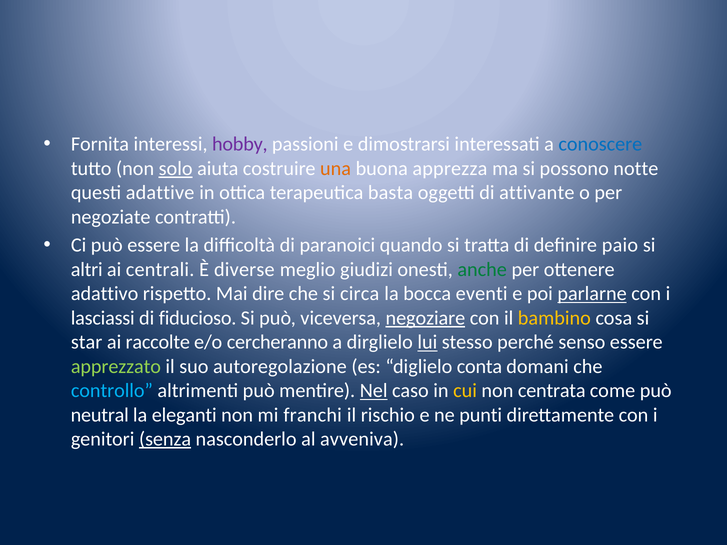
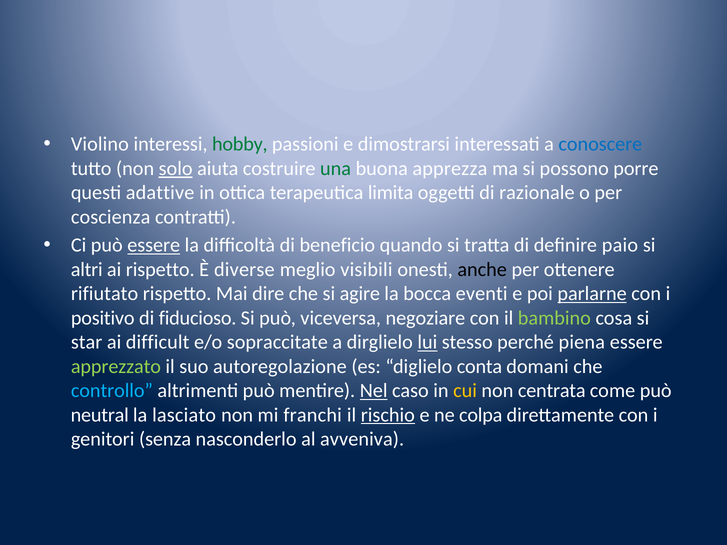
Fornita: Fornita -> Violino (100, 144)
hobby colour: purple -> green (240, 144)
una colour: orange -> green (336, 169)
notte: notte -> porre (636, 169)
basta: basta -> limita (391, 193)
attivante: attivante -> razionale (537, 193)
negoziate: negoziate -> coscienza (111, 217)
essere underline: none -> present (154, 245)
paranoici: paranoici -> beneficio (337, 245)
ai centrali: centrali -> rispetto (160, 270)
giudizi: giudizi -> visibili (366, 270)
anche colour: green -> black (482, 270)
adattivo: adattivo -> rifiutato (105, 294)
circa: circa -> agire (360, 294)
lasciassi: lasciassi -> positivo (103, 318)
negoziare underline: present -> none (425, 318)
bambino colour: yellow -> light green (554, 318)
raccolte: raccolte -> difficult (158, 342)
cercheranno: cercheranno -> sopraccitate (277, 342)
senso: senso -> piena (582, 342)
eleganti: eleganti -> lasciato (184, 415)
rischio underline: none -> present (388, 415)
punti: punti -> colpa (481, 415)
senza underline: present -> none (165, 439)
